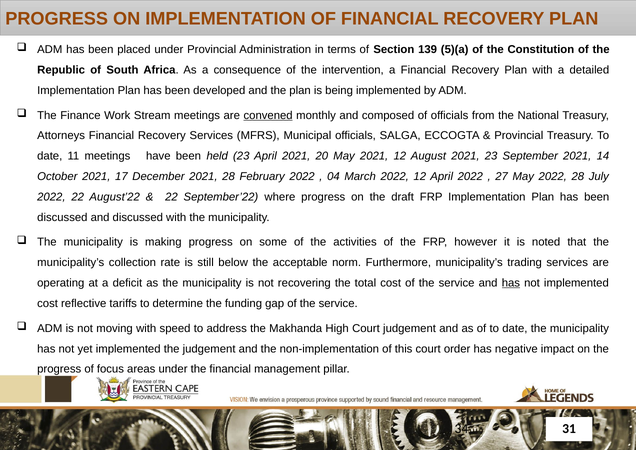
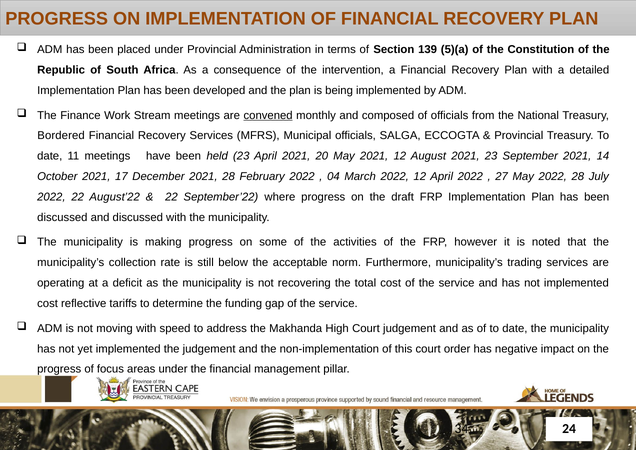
Attorneys: Attorneys -> Bordered (61, 136)
has underline: present -> none (511, 283)
31: 31 -> 24 (569, 429)
